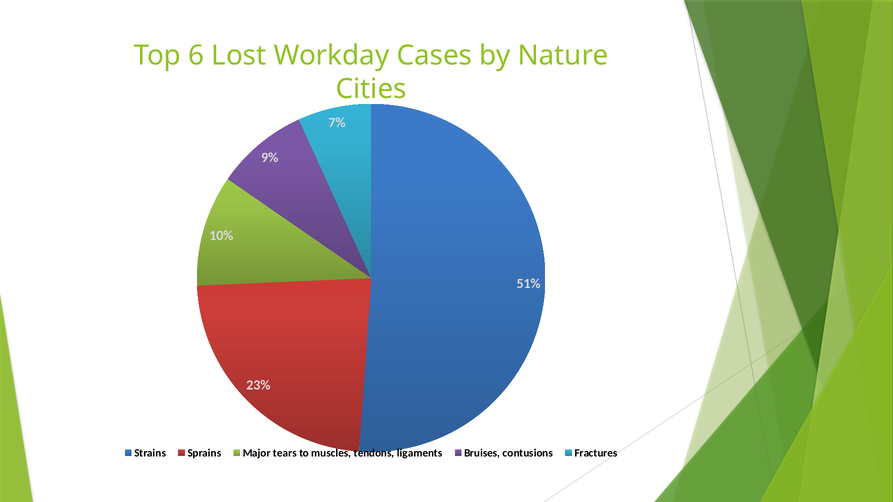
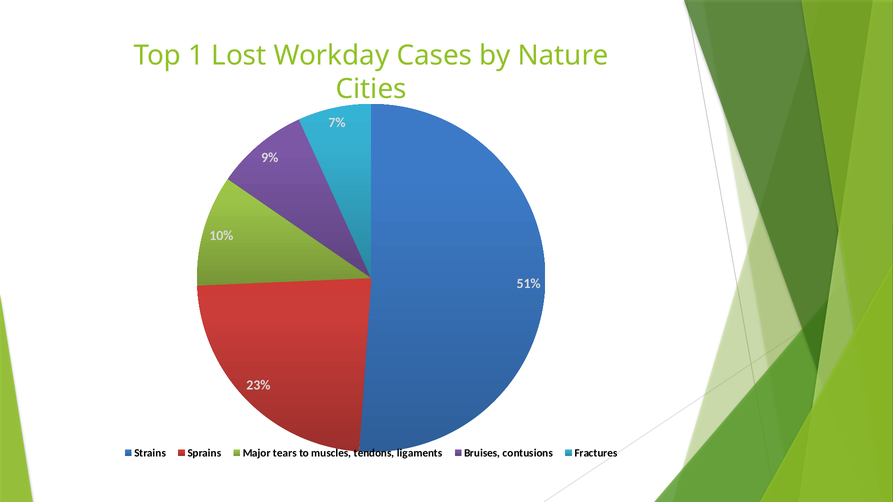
6: 6 -> 1 (196, 56)
